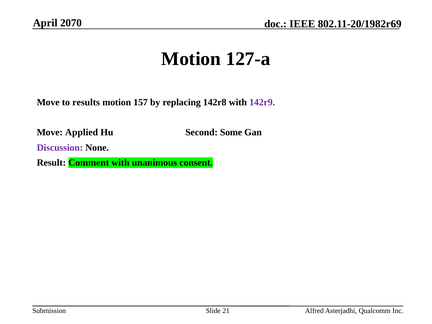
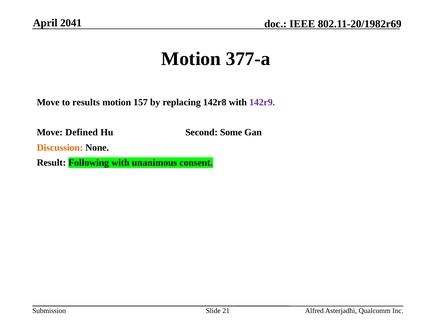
2070: 2070 -> 2041 (71, 23)
127-a: 127-a -> 377-a (248, 59)
Applied: Applied -> Defined (82, 132)
Discussion colour: purple -> orange (60, 148)
Comment: Comment -> Following (89, 163)
